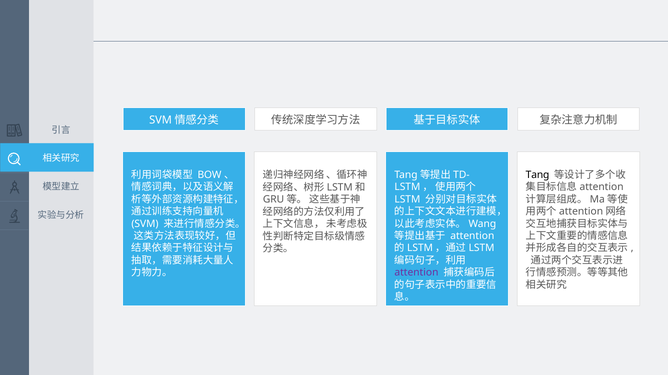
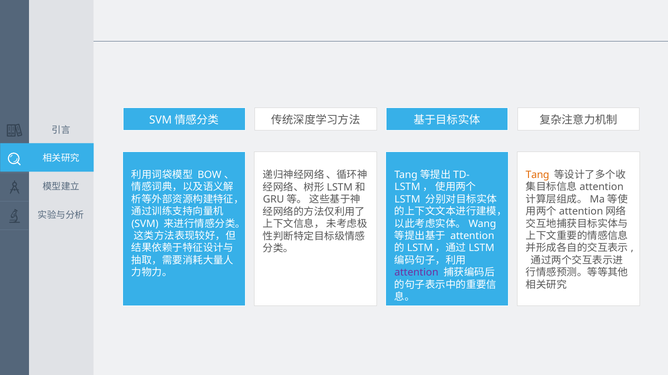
Tang colour: black -> orange (538, 175)
